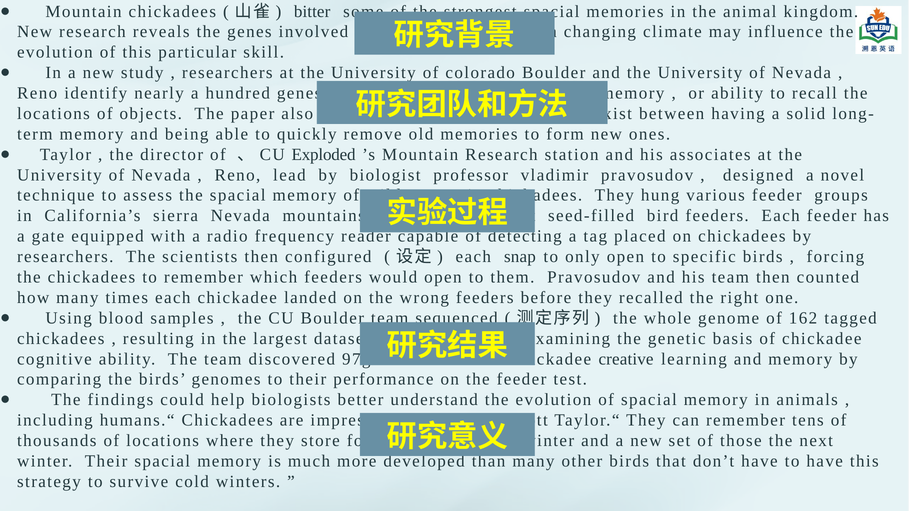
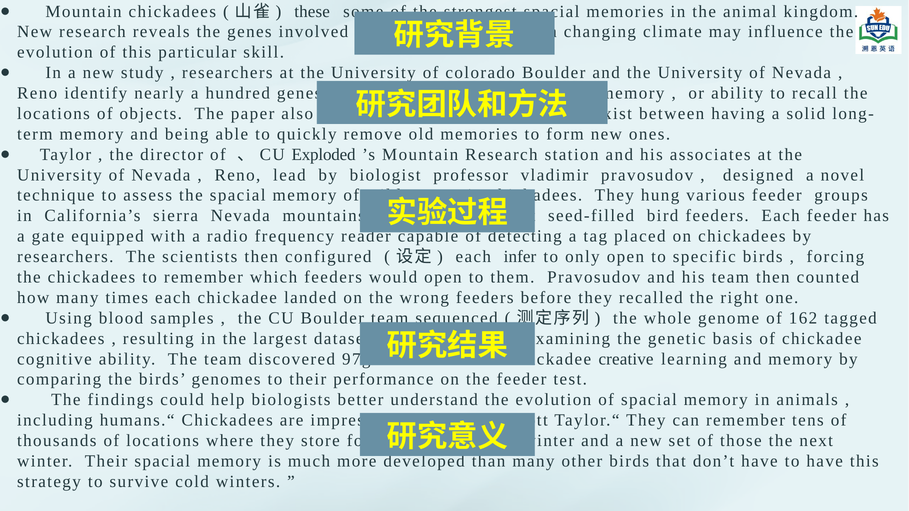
bitter: bitter -> these (312, 11)
snap: snap -> infer (520, 257)
